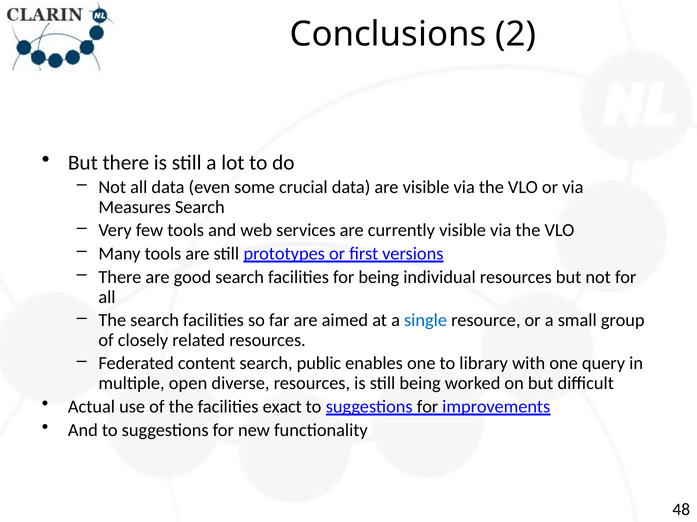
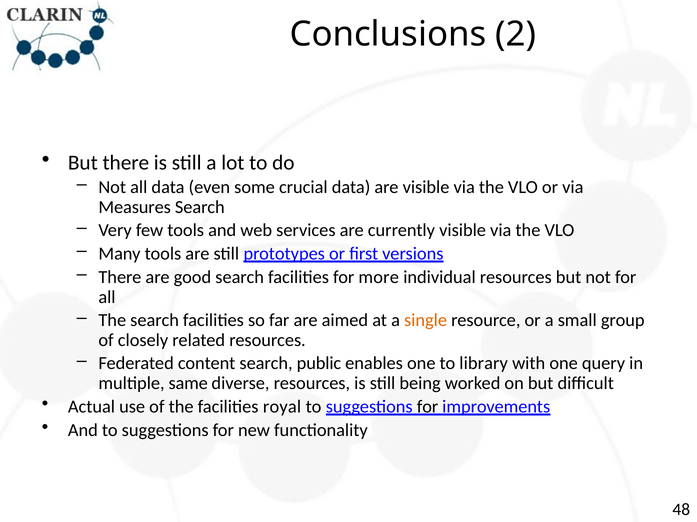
for being: being -> more (379, 278)
single colour: blue -> orange (426, 321)
open: open -> same (188, 384)
exact: exact -> royal (282, 407)
